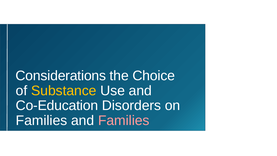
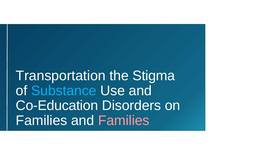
Considerations: Considerations -> Transportation (61, 76)
Choice: Choice -> Stigma (154, 76)
Substance colour: yellow -> light blue (64, 91)
